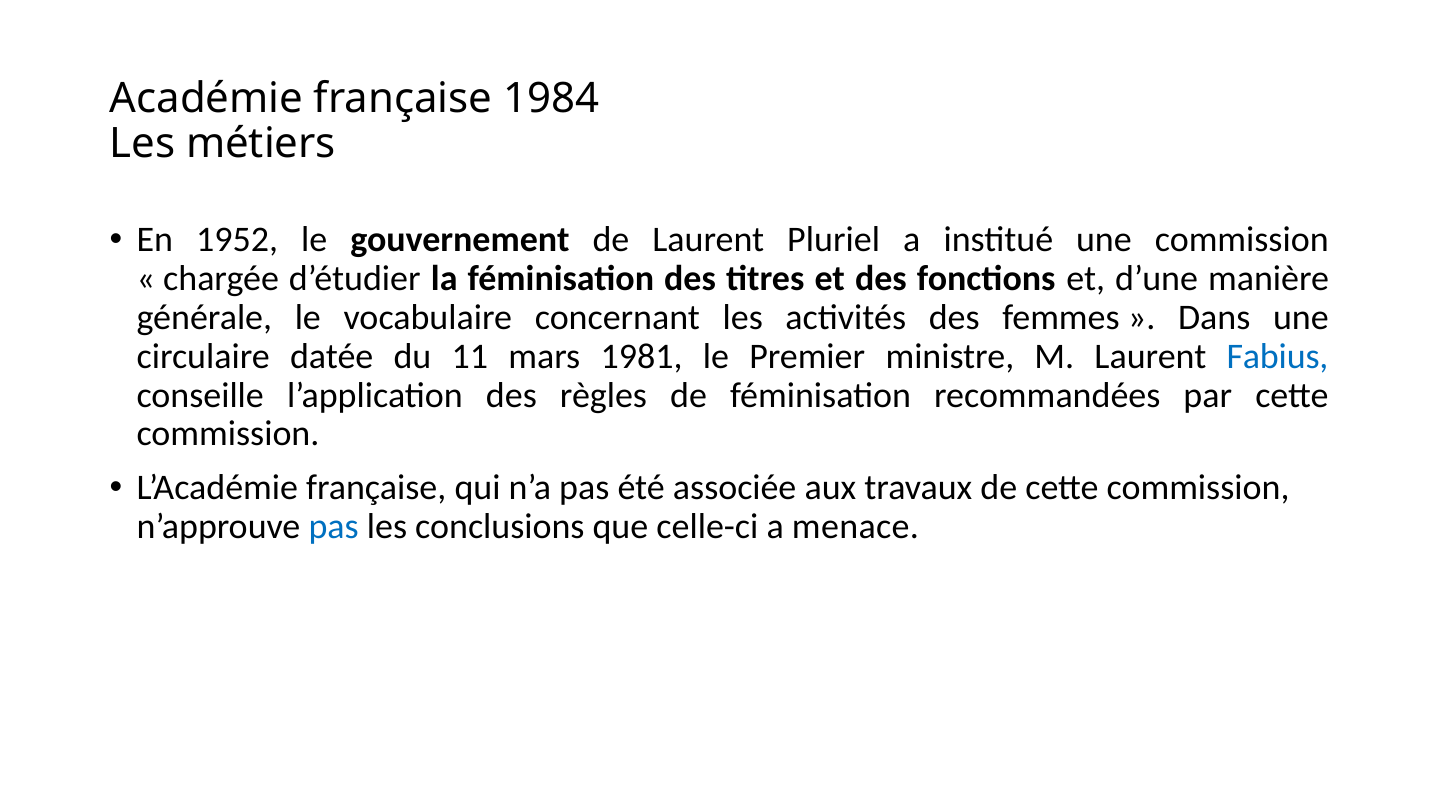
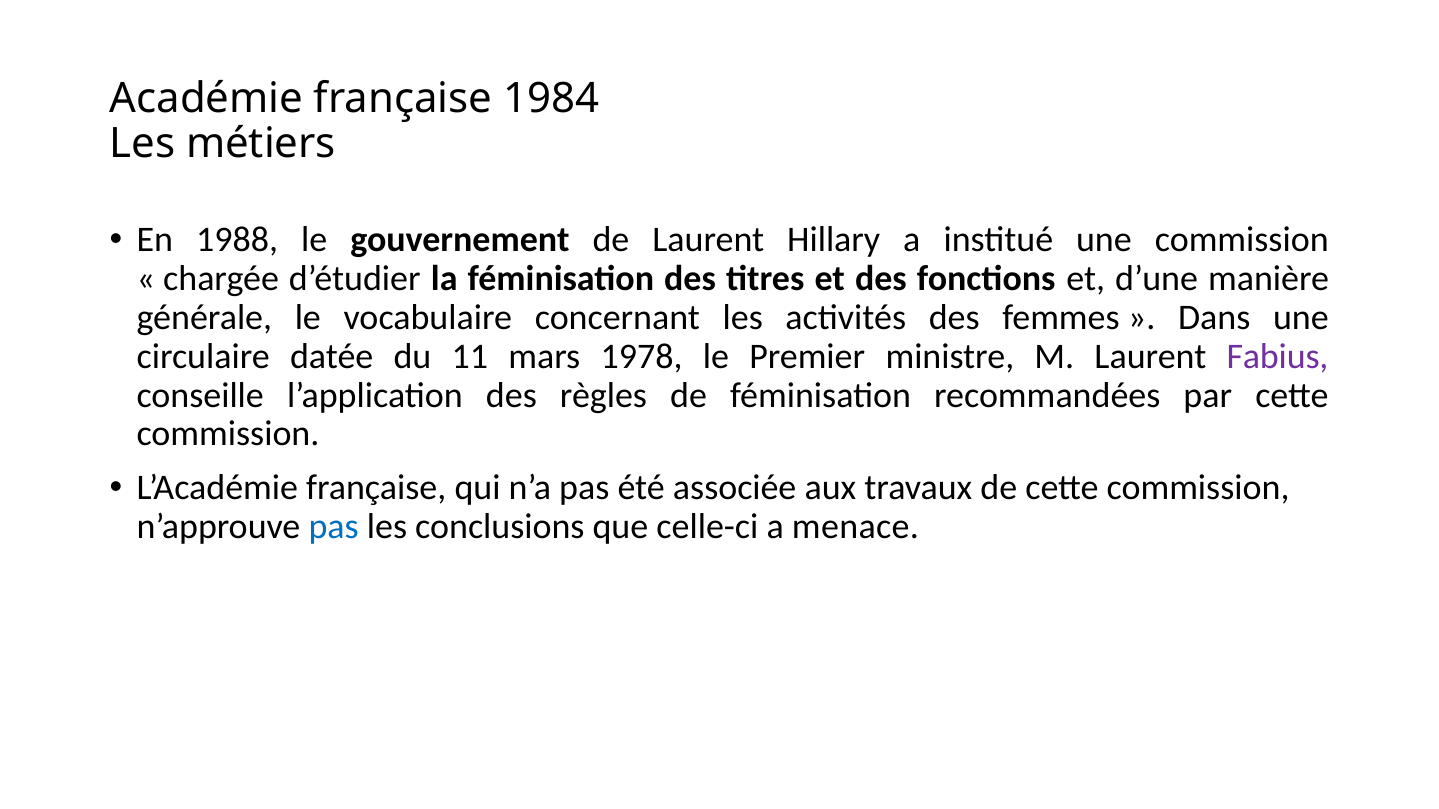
1952: 1952 -> 1988 (237, 240)
Pluriel: Pluriel -> Hillary (834, 240)
1981: 1981 -> 1978 (642, 357)
Fabius colour: blue -> purple (1277, 357)
